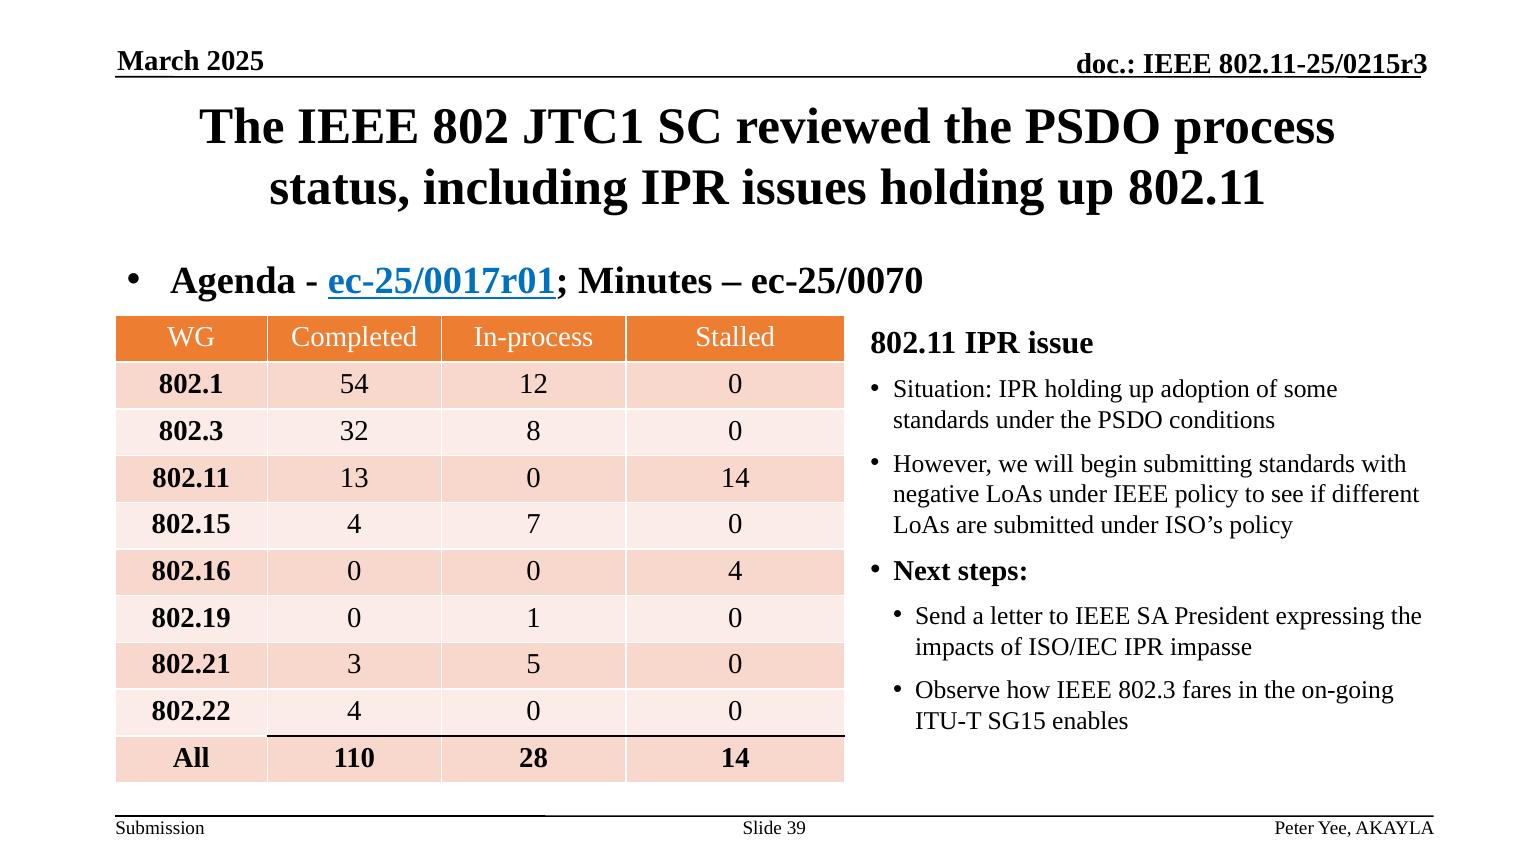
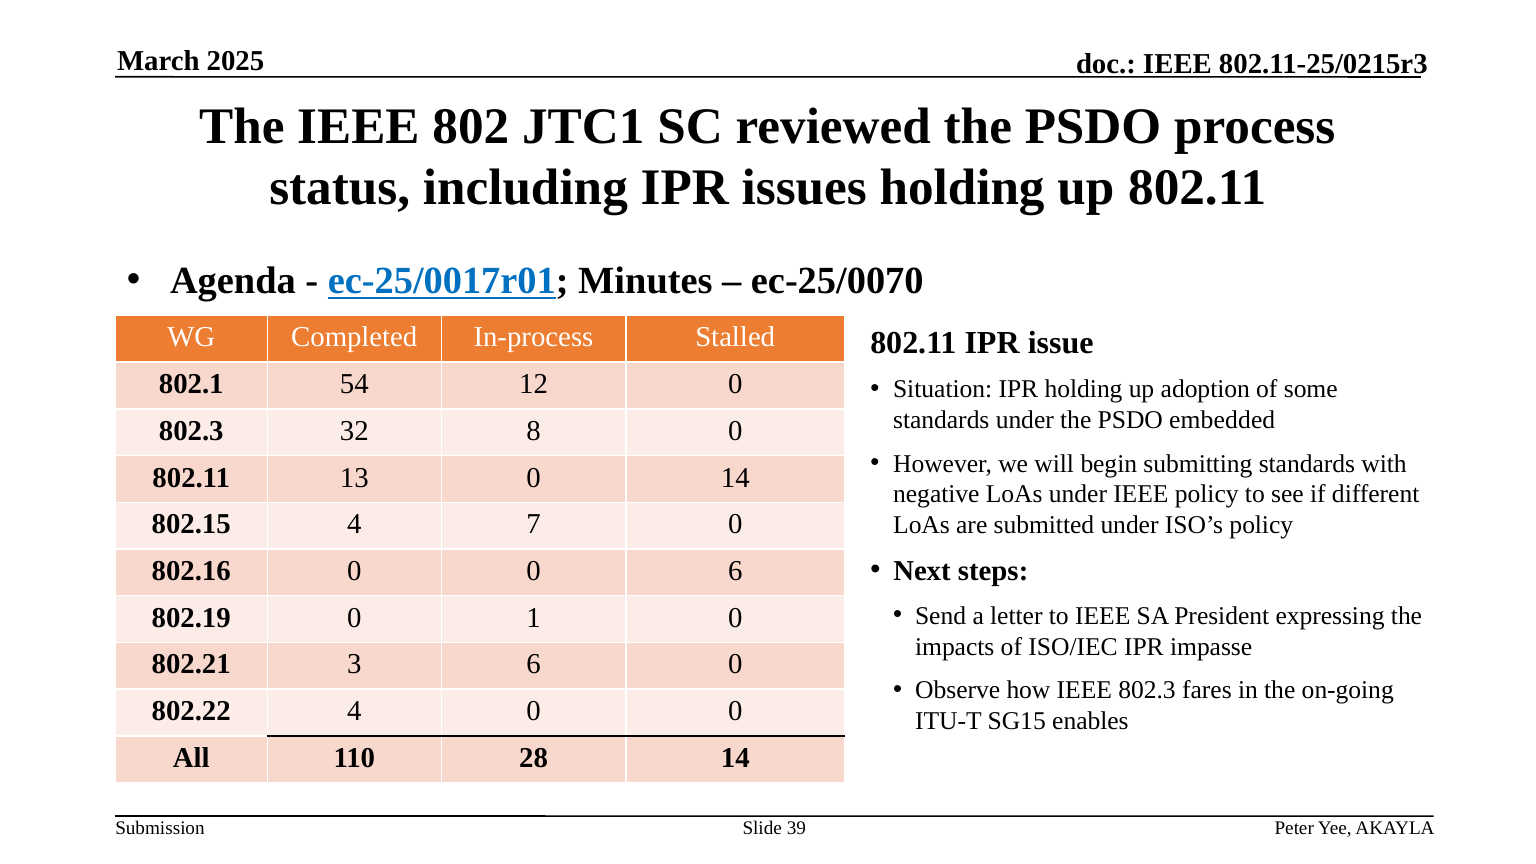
conditions: conditions -> embedded (1222, 420)
0 4: 4 -> 6 (735, 571)
3 5: 5 -> 6 (534, 664)
